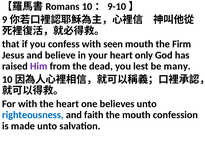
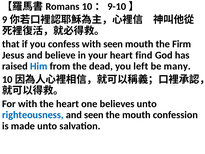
only: only -> find (144, 55)
Him colour: purple -> blue (39, 66)
lest: lest -> left (141, 66)
and faith: faith -> seen (94, 115)
